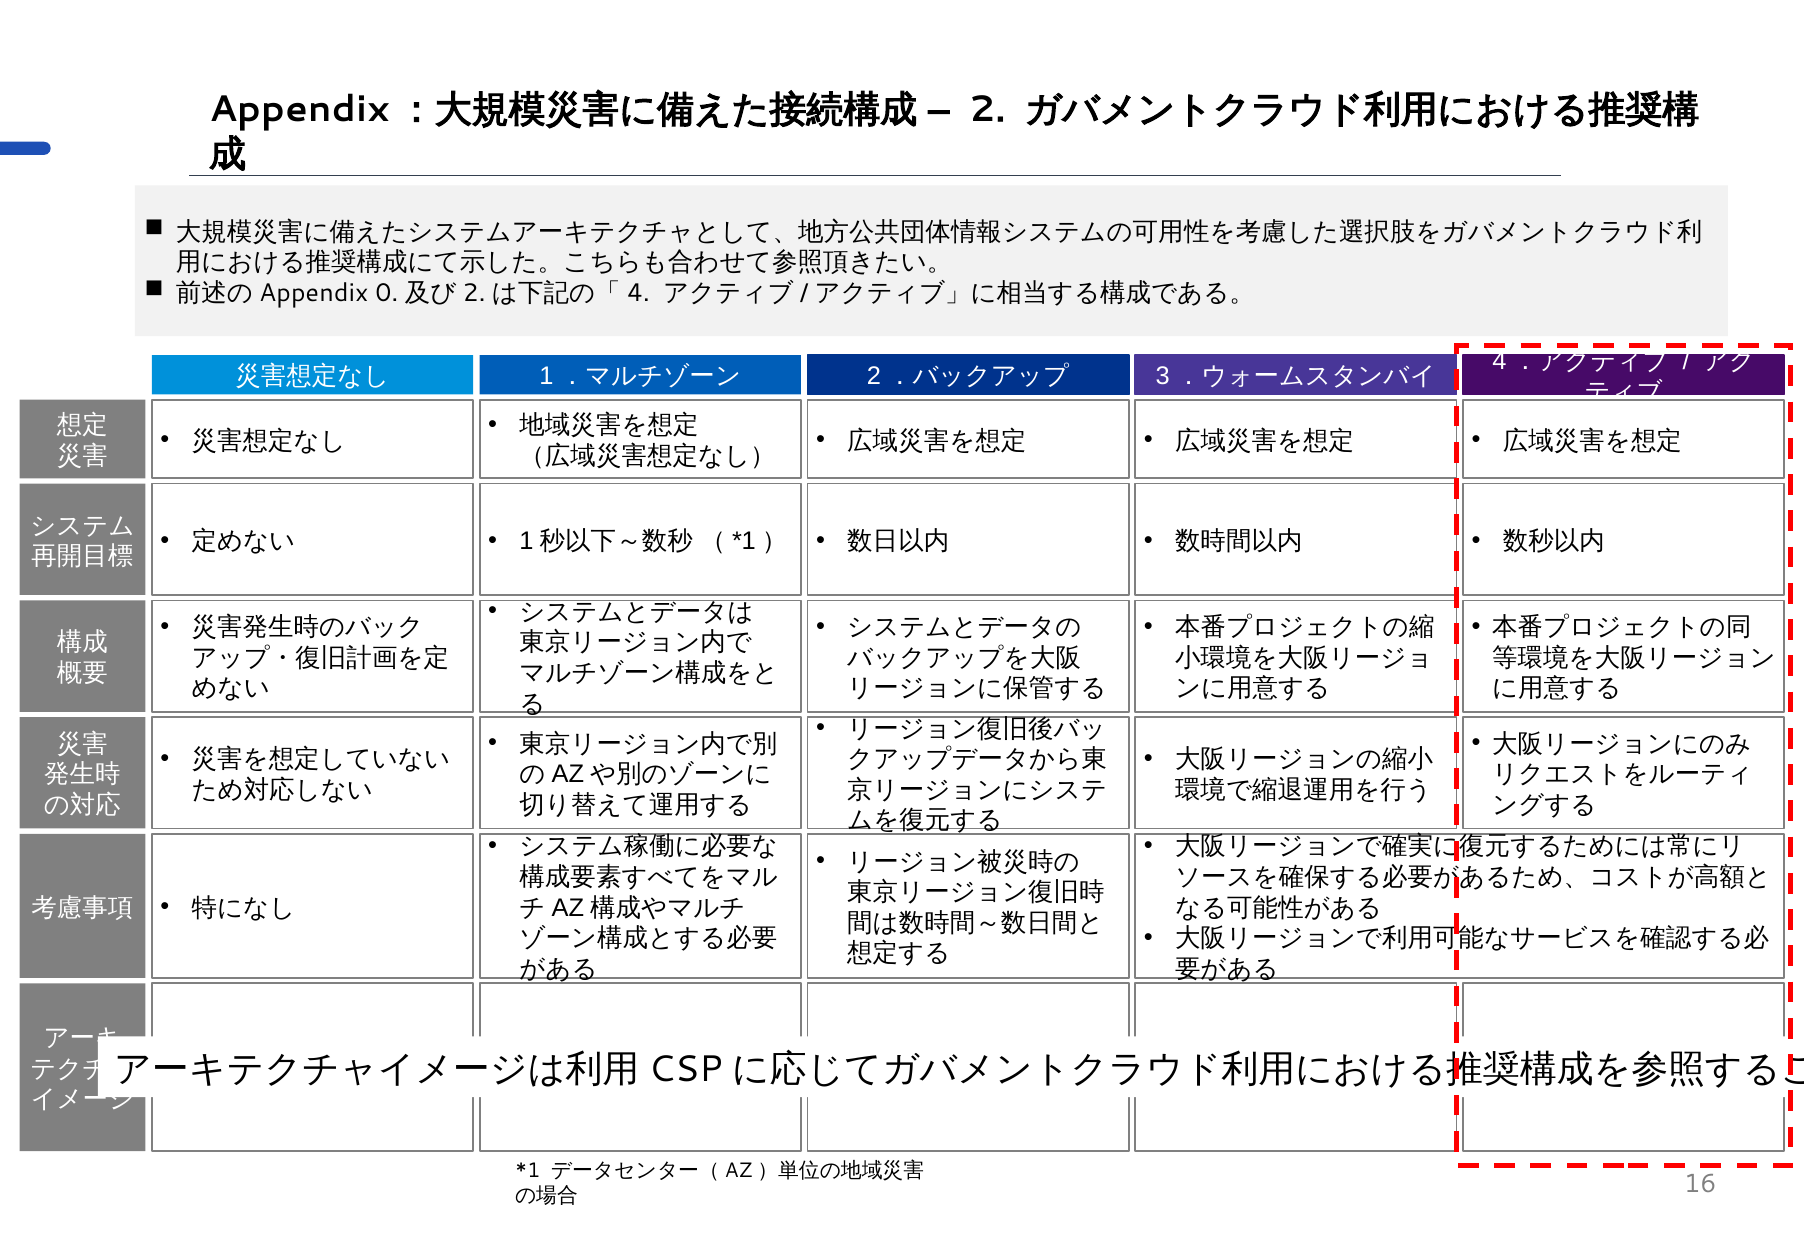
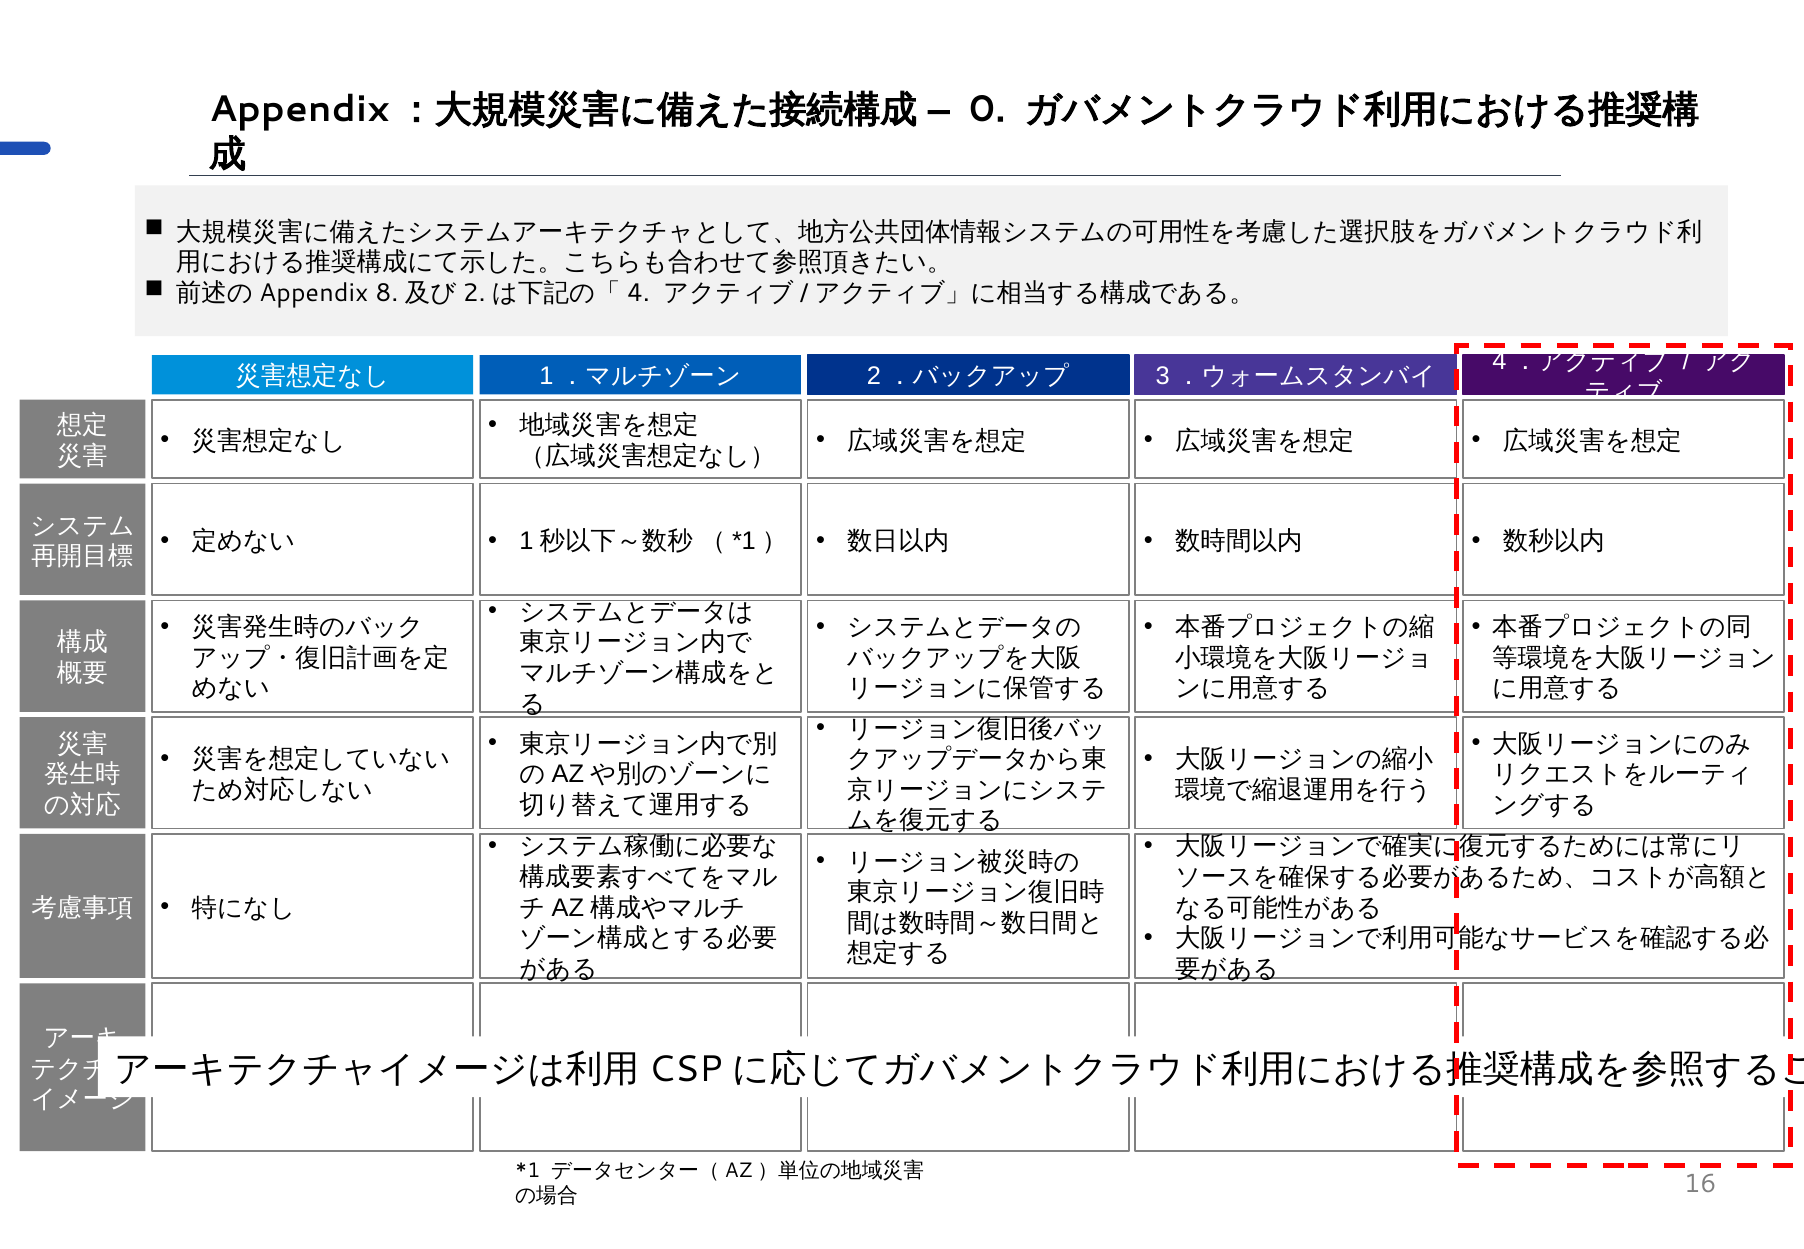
2: 2 -> 0 (987, 109)
0: 0 -> 8 (387, 293)
